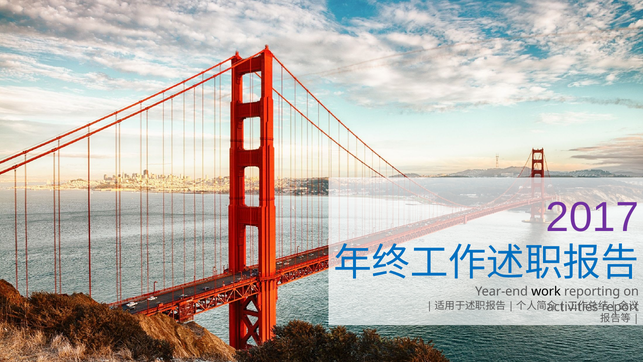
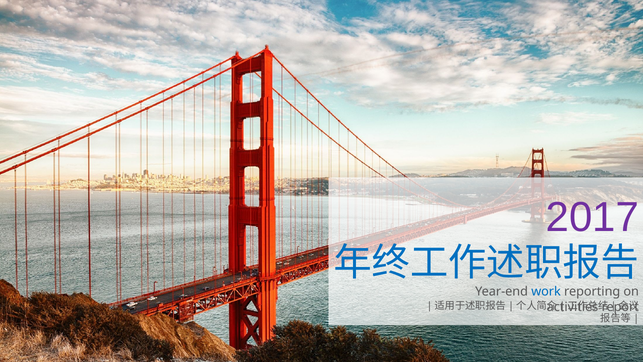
work colour: black -> blue (546, 291)
